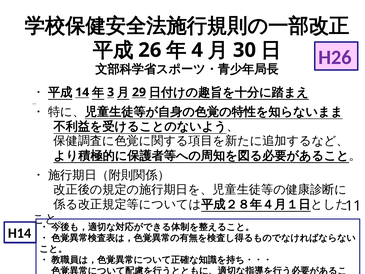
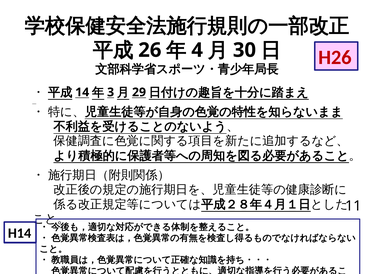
H26 colour: purple -> red (335, 57)
